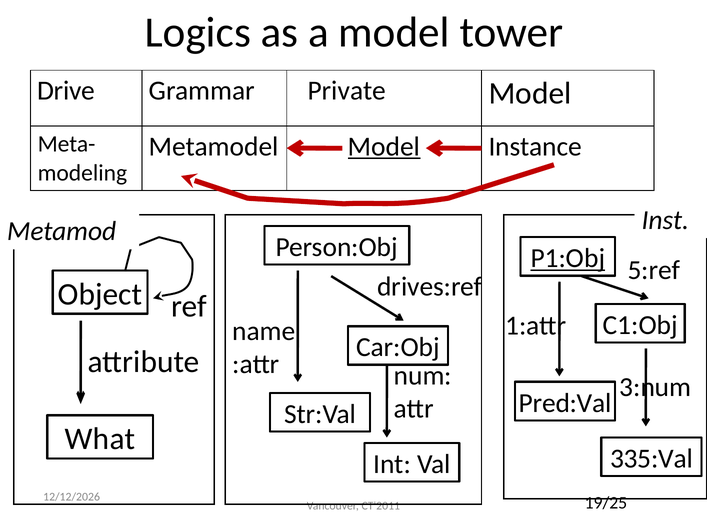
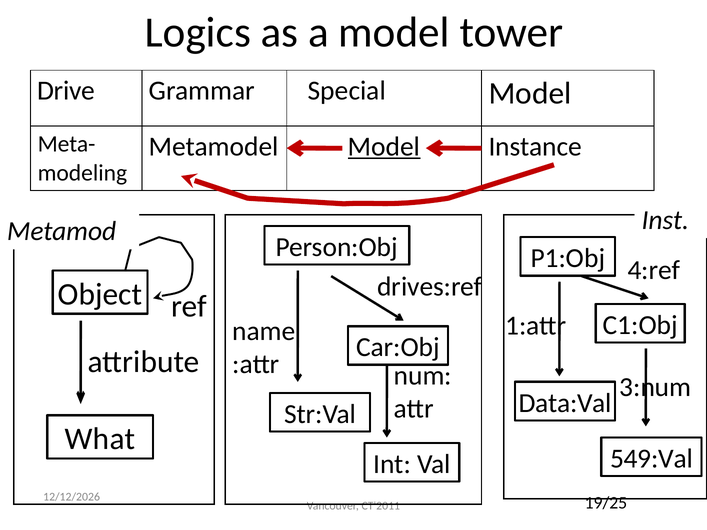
Private: Private -> Special (347, 91)
P1:Obj underline: present -> none (568, 258)
5:ref: 5:ref -> 4:ref (654, 270)
Pred:Val: Pred:Val -> Data:Val (565, 403)
335:Val: 335:Val -> 549:Val (652, 459)
